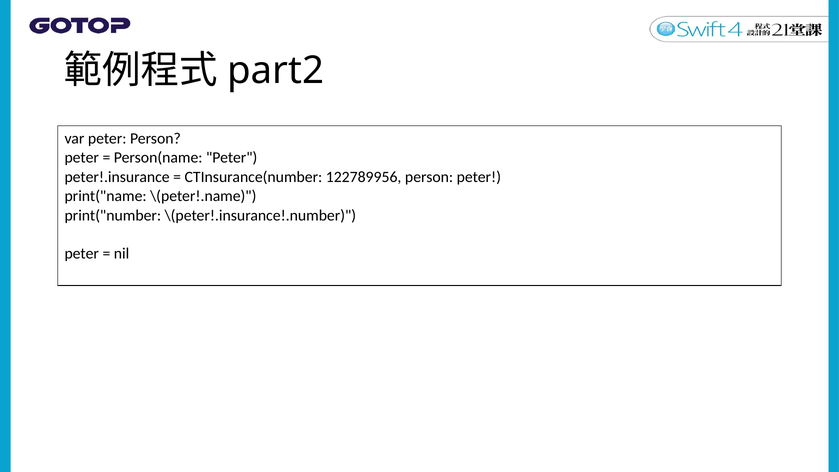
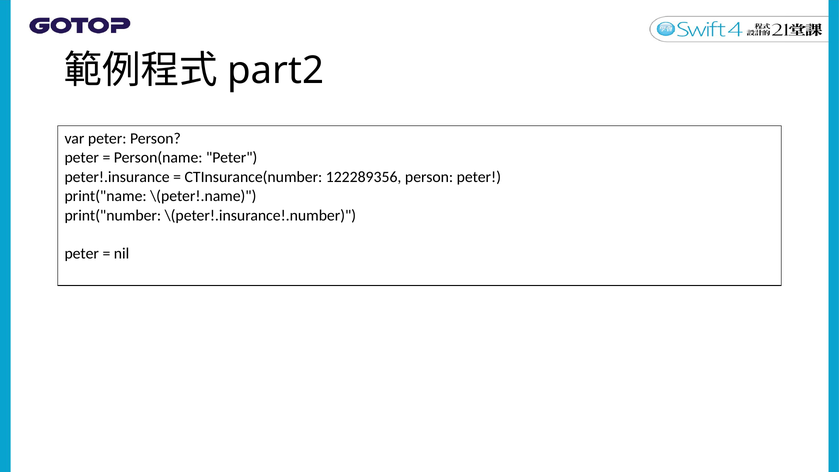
122789956: 122789956 -> 122289356 (364, 177)
